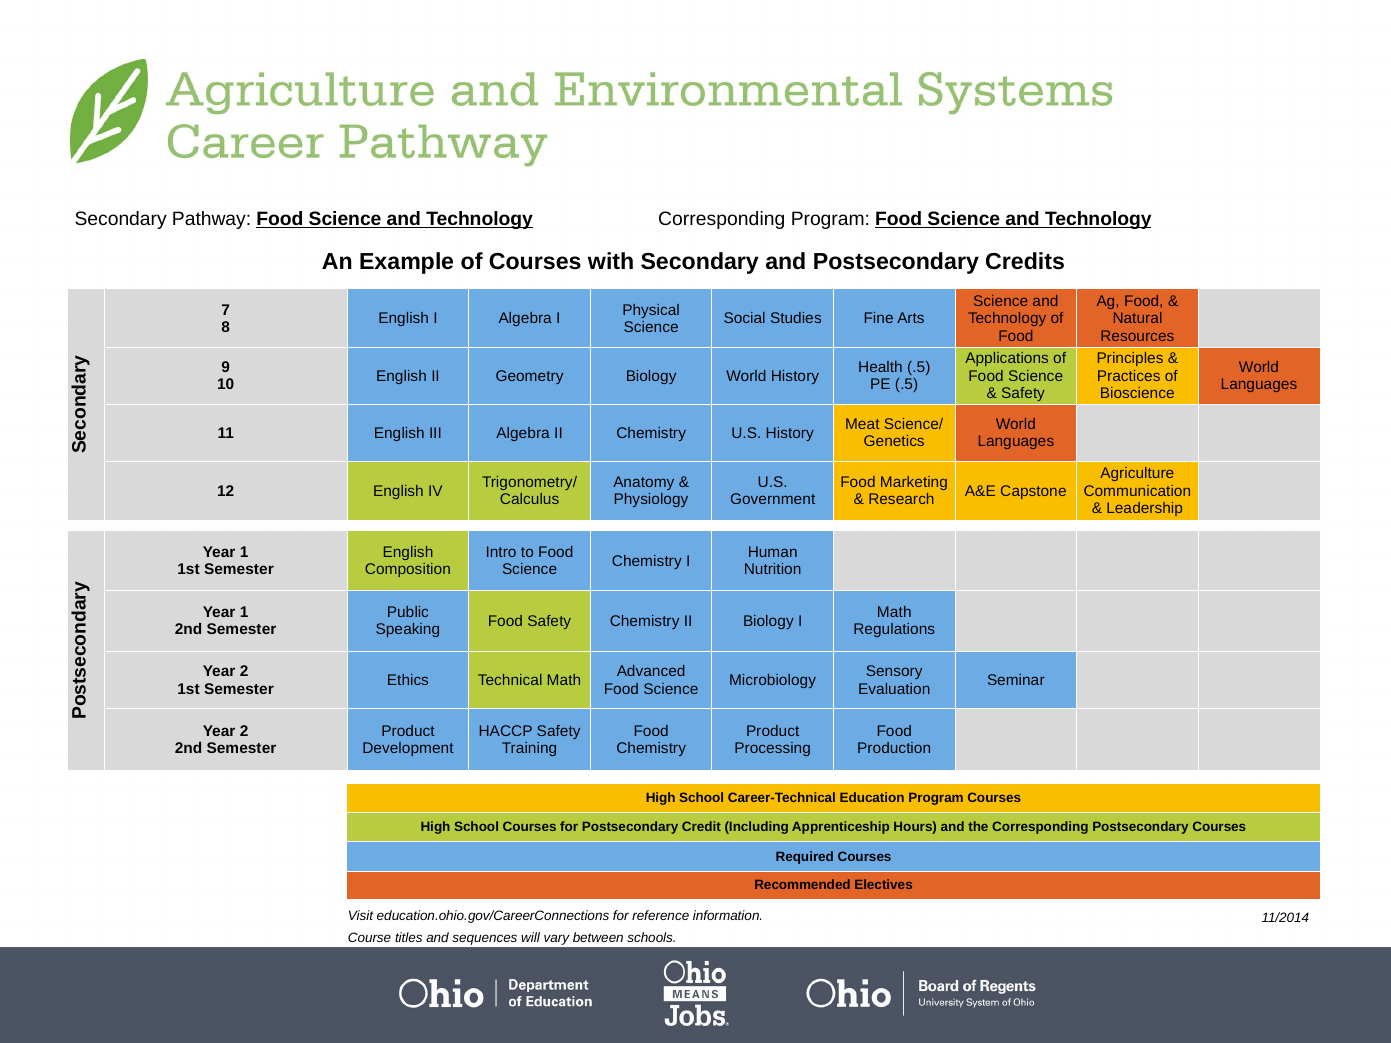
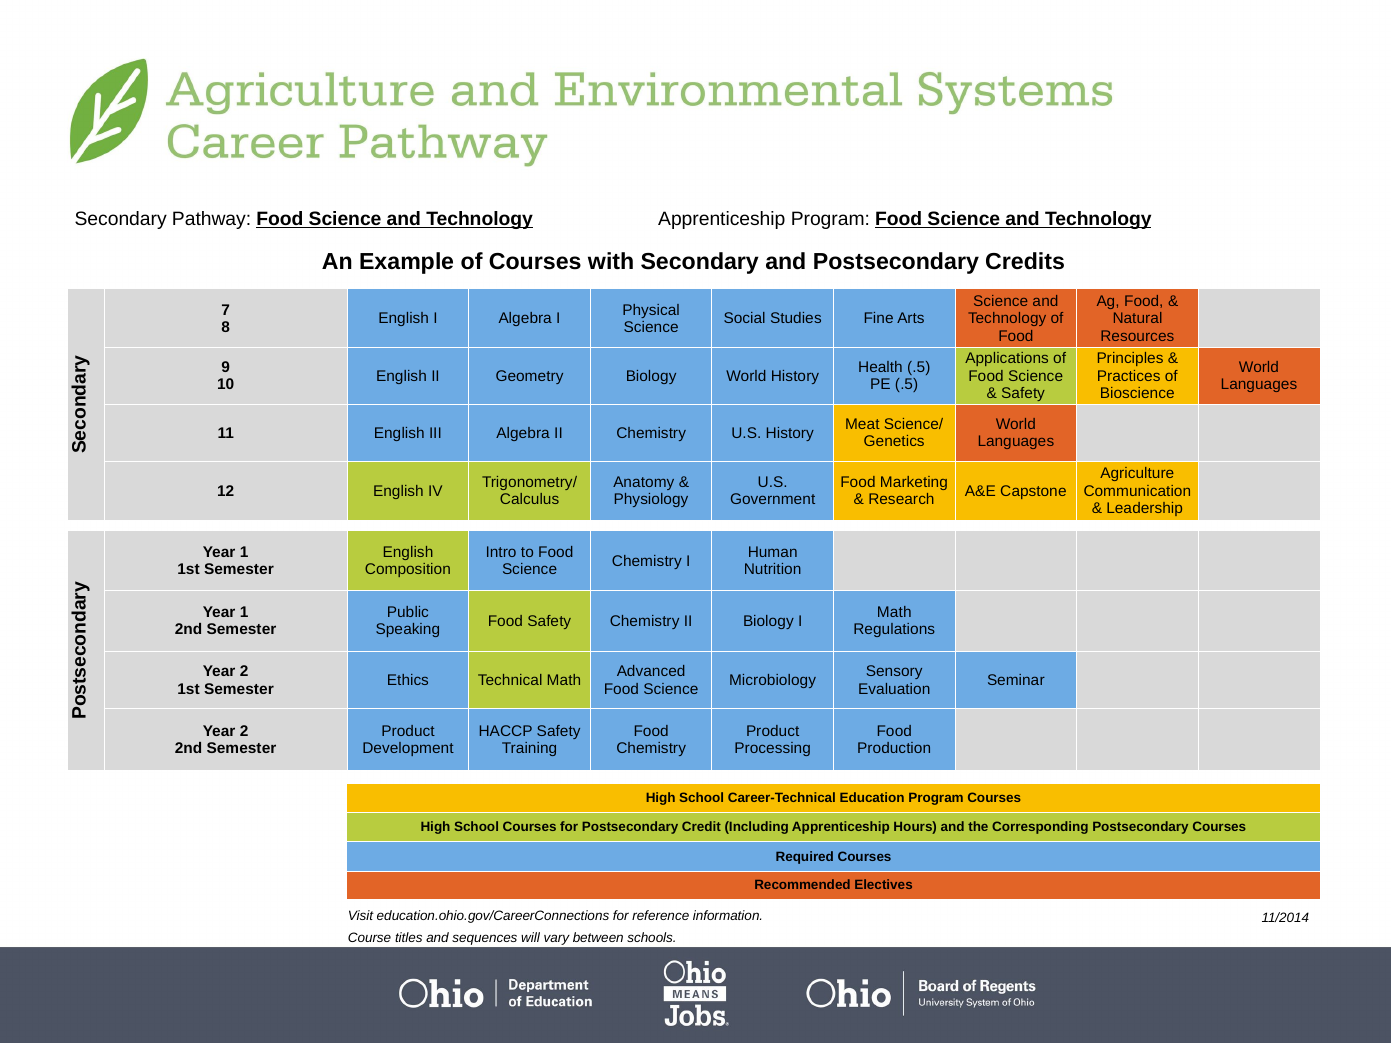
Technology Corresponding: Corresponding -> Apprenticeship (722, 219)
